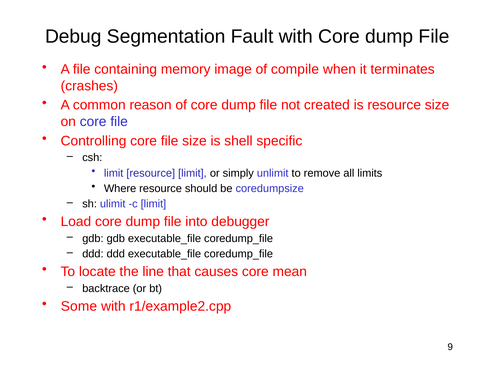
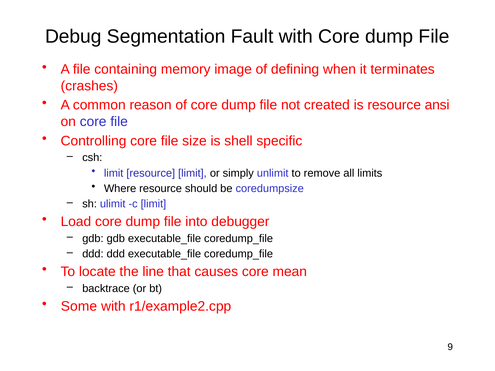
compile: compile -> defining (295, 69)
resource size: size -> ansi (437, 105)
